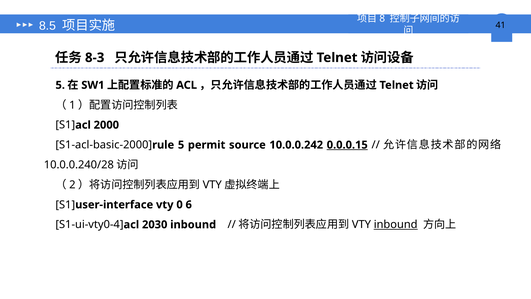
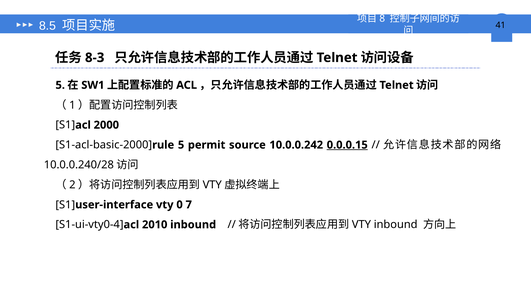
6: 6 -> 7 (189, 204)
2030: 2030 -> 2010 (155, 224)
inbound underline: present -> none (396, 224)
